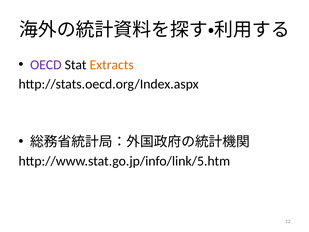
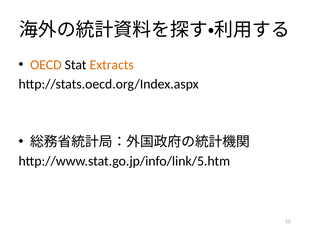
OECD colour: purple -> orange (46, 65)
